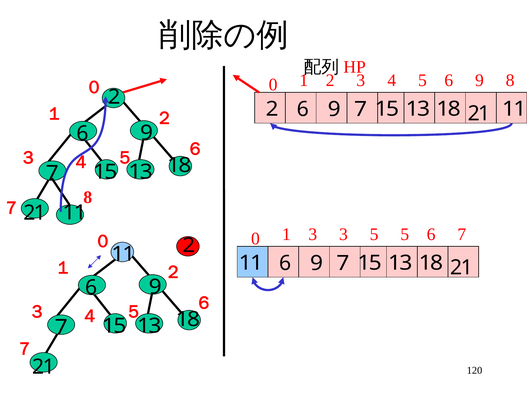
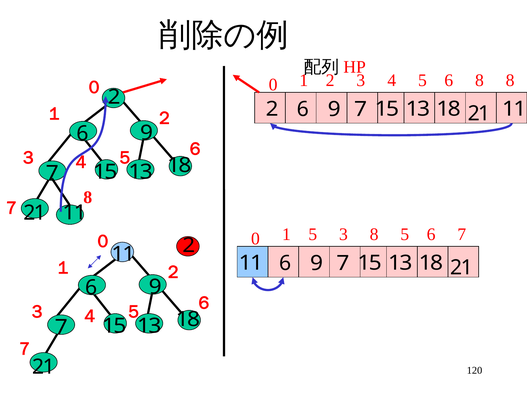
5 6 9: 9 -> 8 (479, 80)
1 3: 3 -> 5 (313, 234)
3 5: 5 -> 8 (374, 234)
